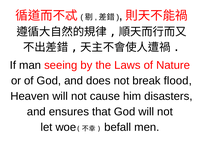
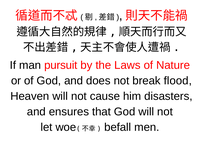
seeing: seeing -> pursuit (61, 65)
